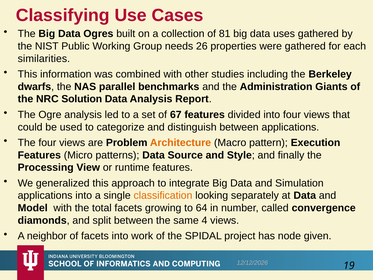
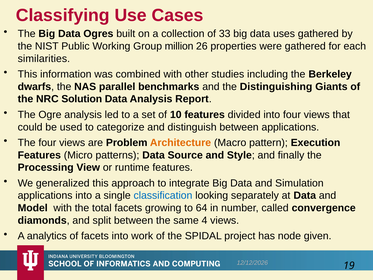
81: 81 -> 33 (225, 34)
needs: needs -> million (179, 46)
Administration: Administration -> Distinguishing (276, 87)
67: 67 -> 10 (176, 115)
classification colour: orange -> blue (163, 195)
neighbor: neighbor -> analytics (47, 236)
